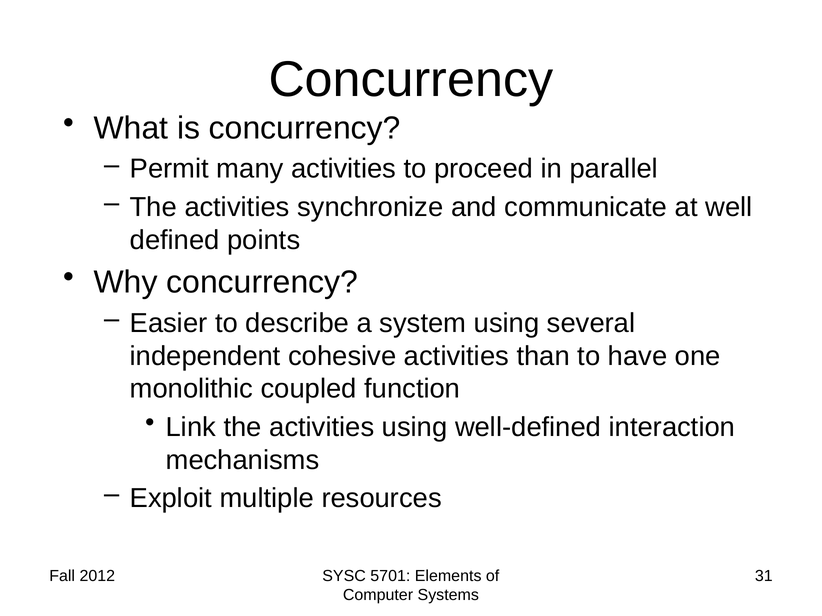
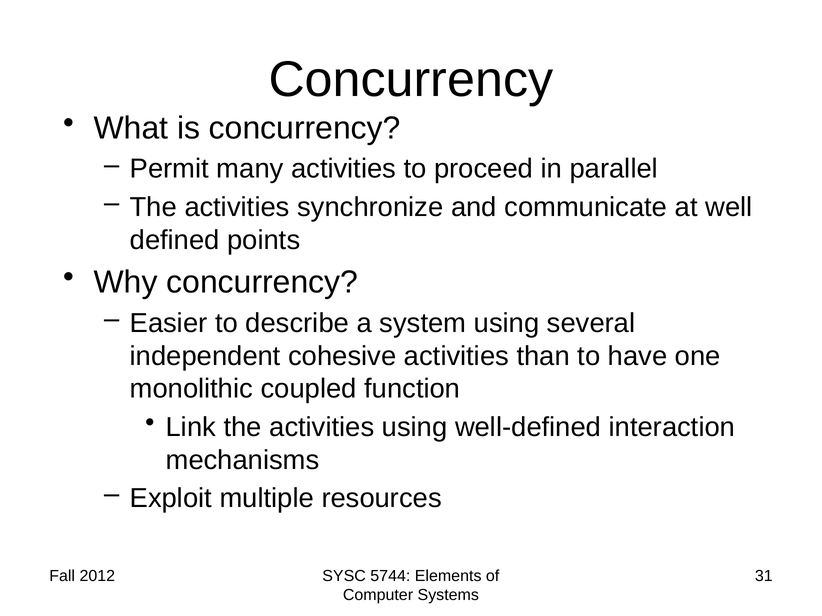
5701: 5701 -> 5744 (390, 576)
